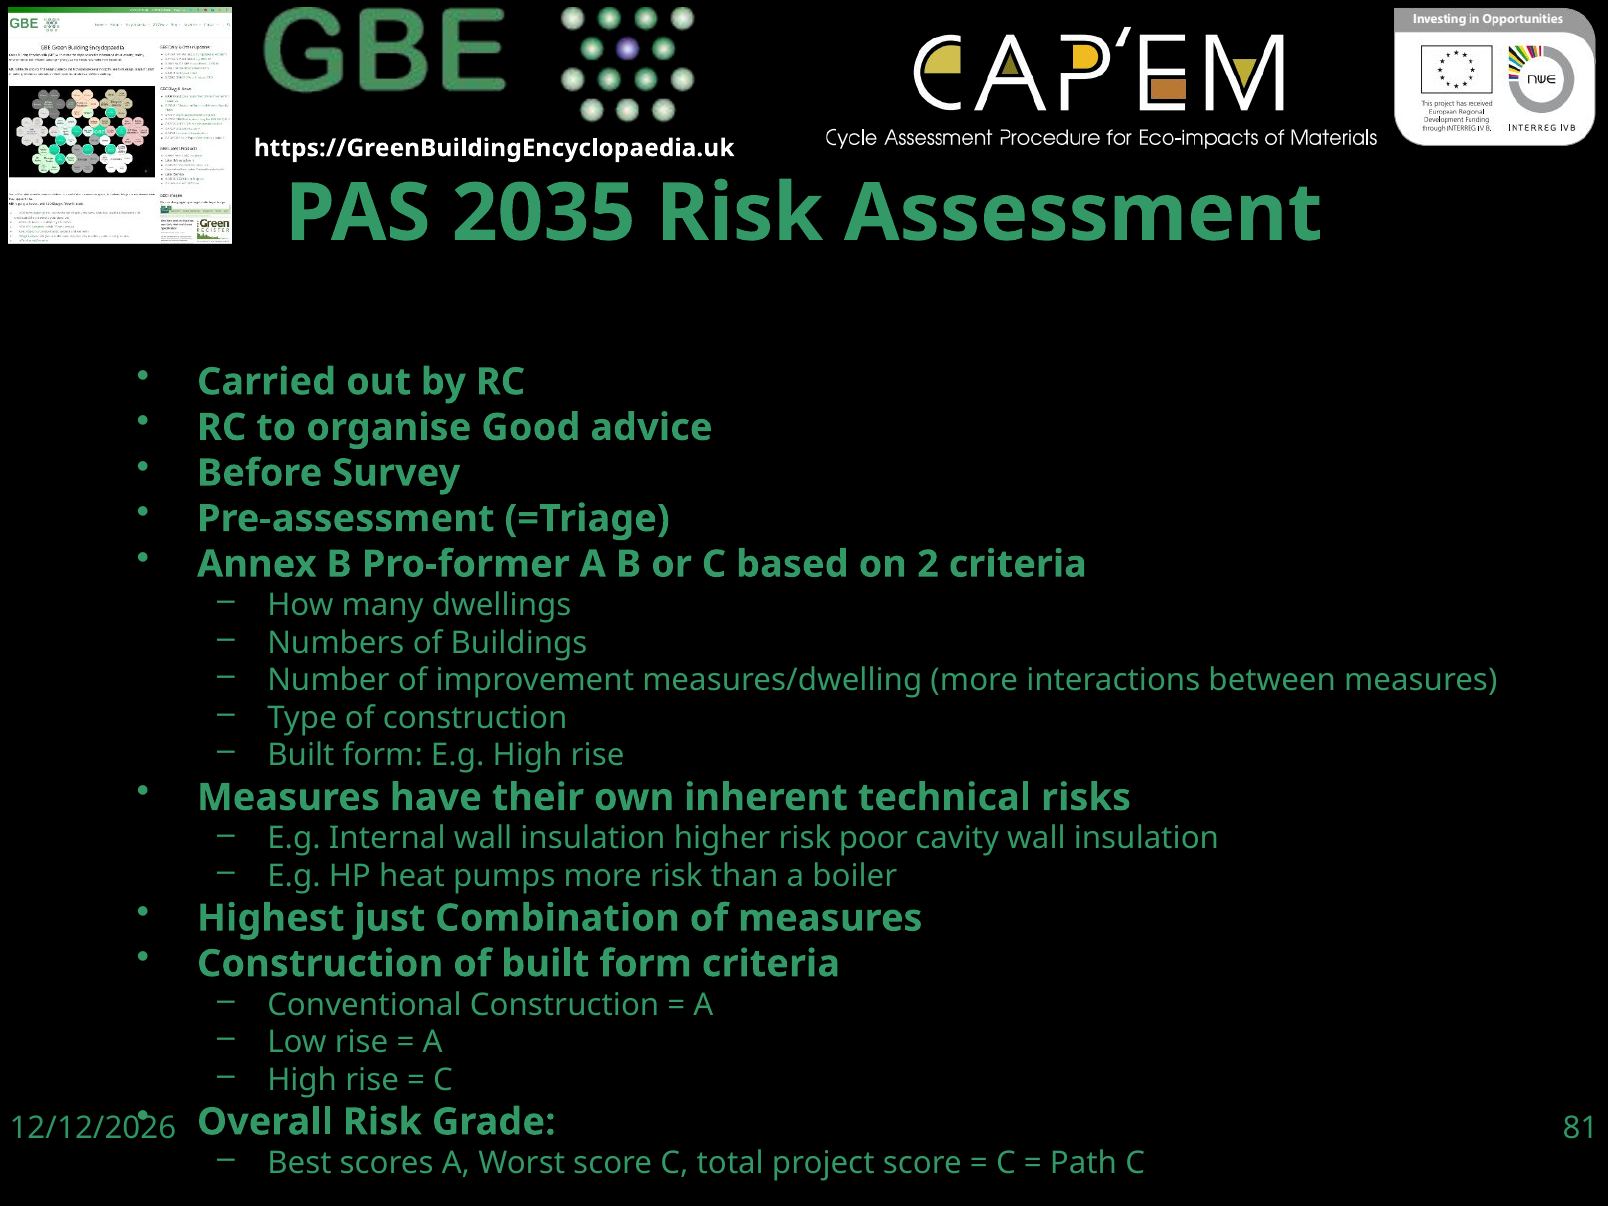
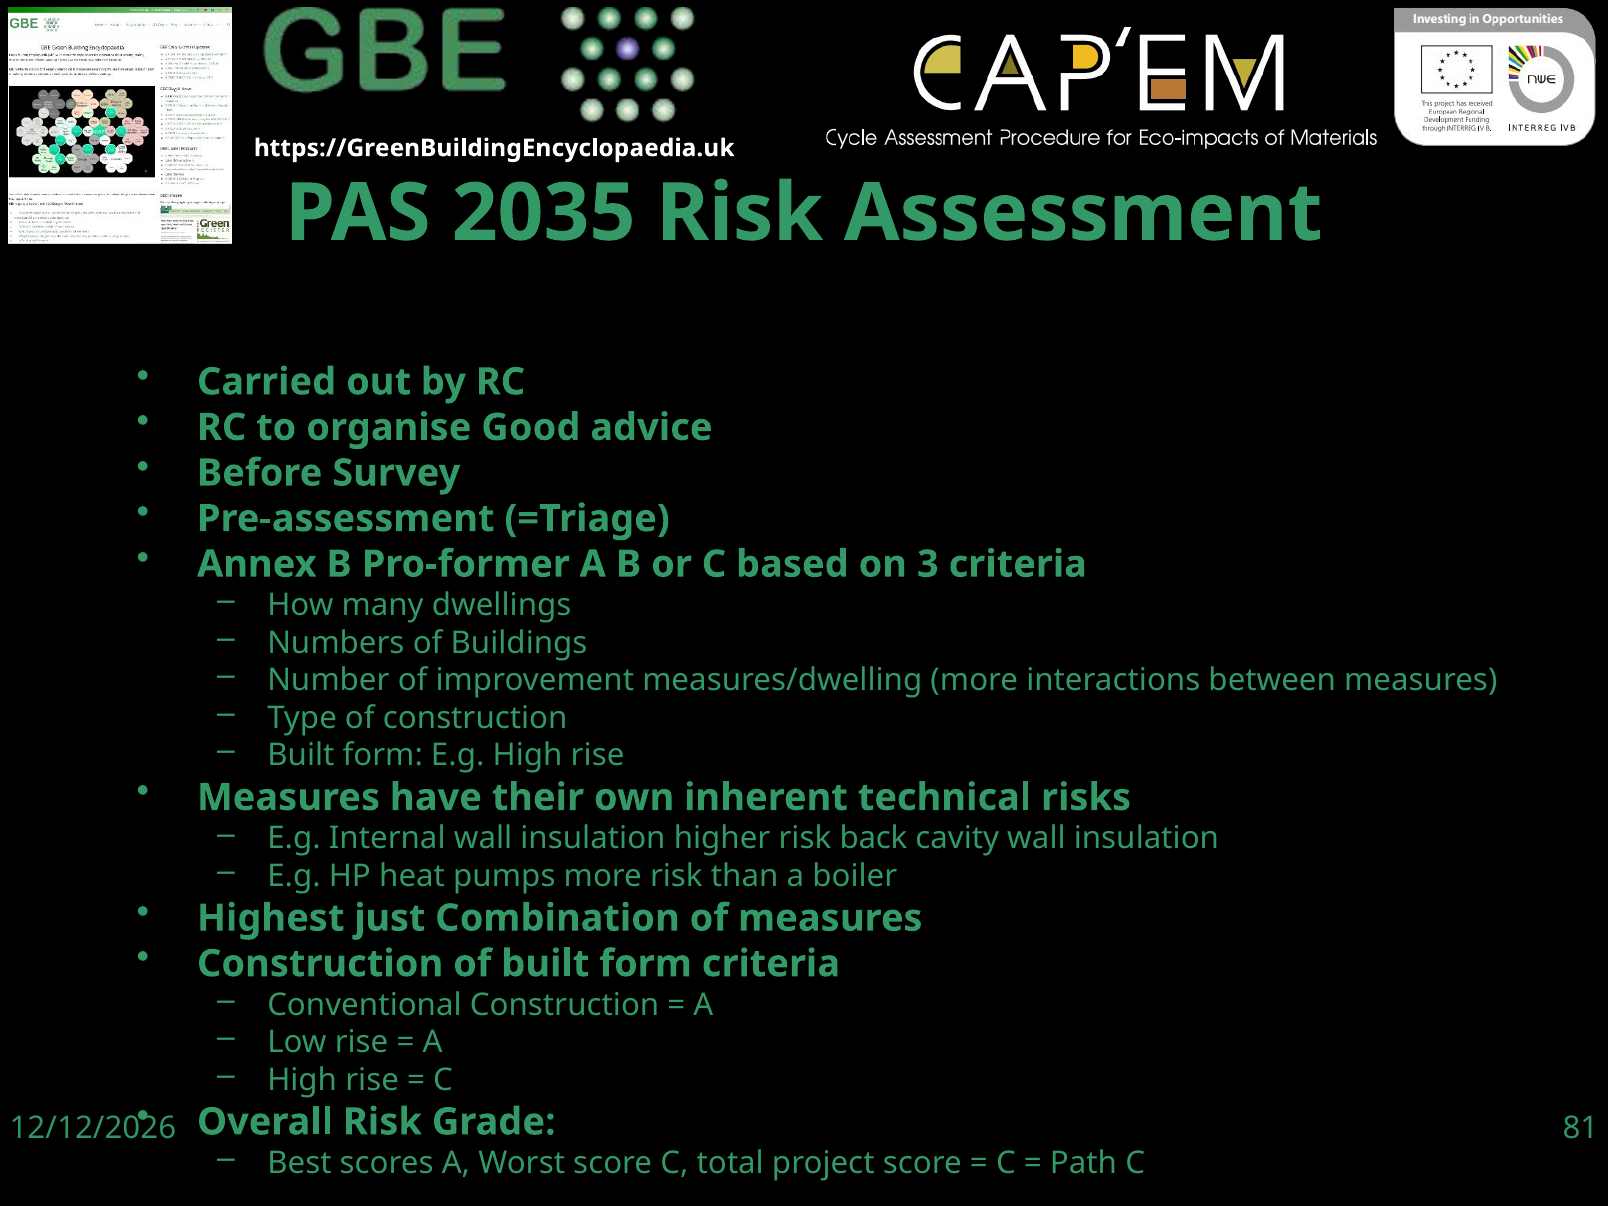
2: 2 -> 3 (928, 564)
poor: poor -> back (873, 839)
